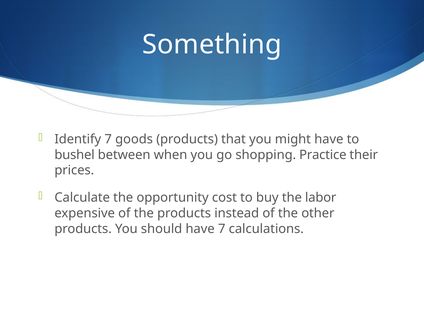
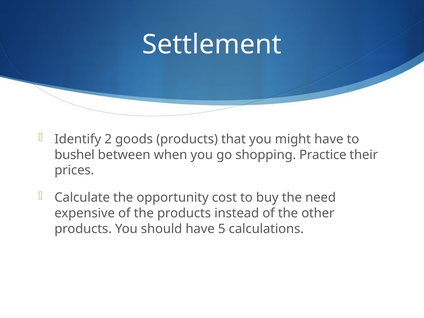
Something: Something -> Settlement (212, 44)
Identify 7: 7 -> 2 (108, 139)
labor: labor -> need (321, 198)
have 7: 7 -> 5 (222, 229)
